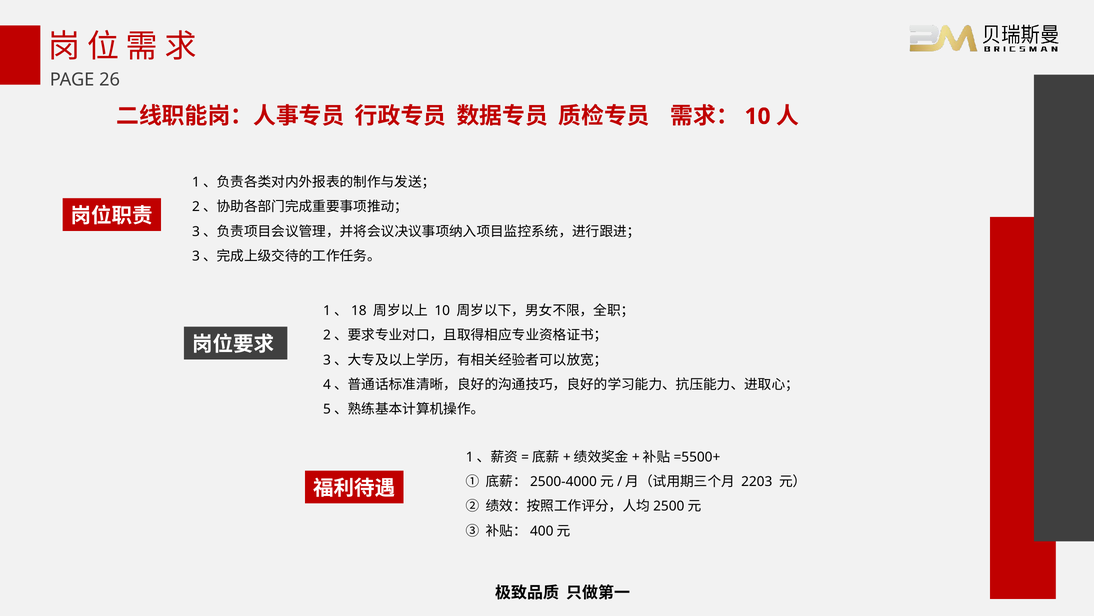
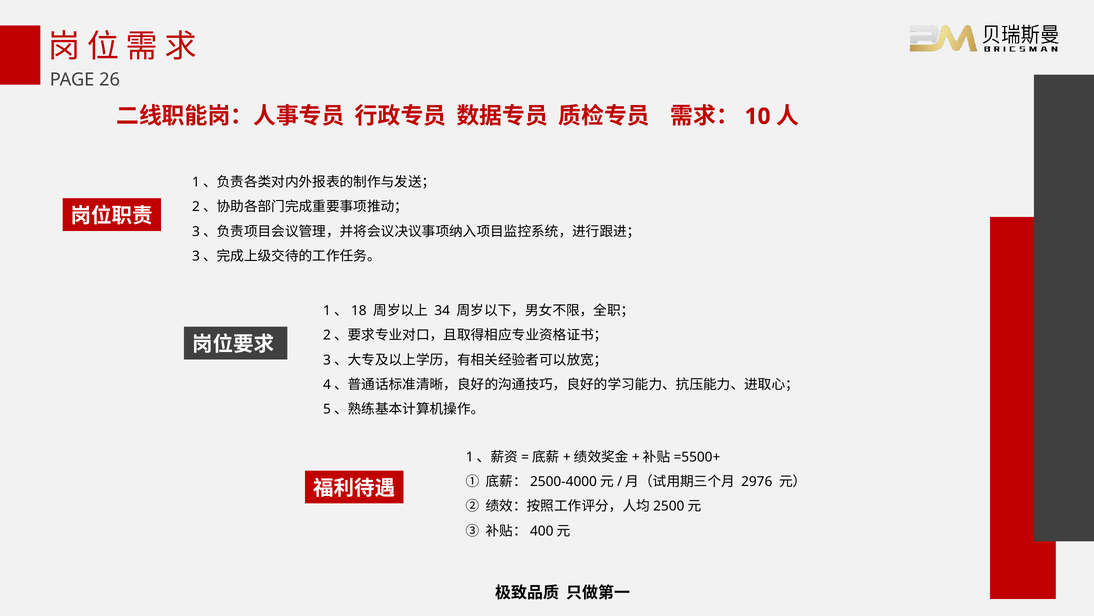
10: 10 -> 34 (442, 310)
2203: 2203 -> 2976 (757, 481)
